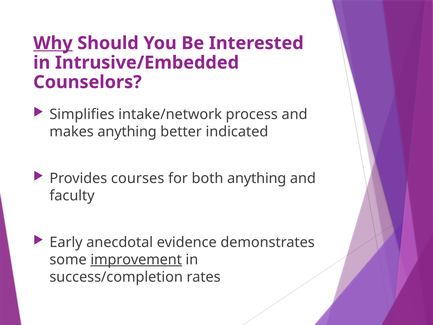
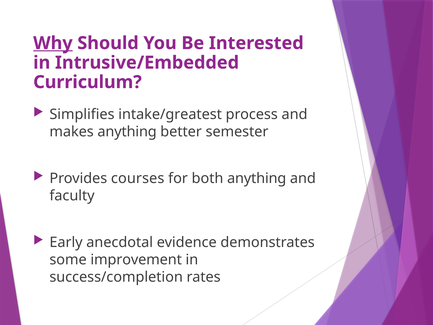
Counselors: Counselors -> Curriculum (87, 82)
intake/network: intake/network -> intake/greatest (170, 114)
indicated: indicated -> semester (237, 131)
improvement underline: present -> none (136, 259)
